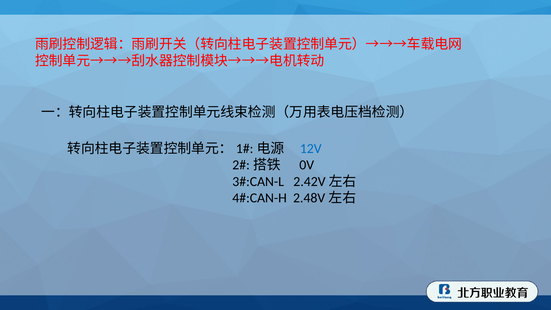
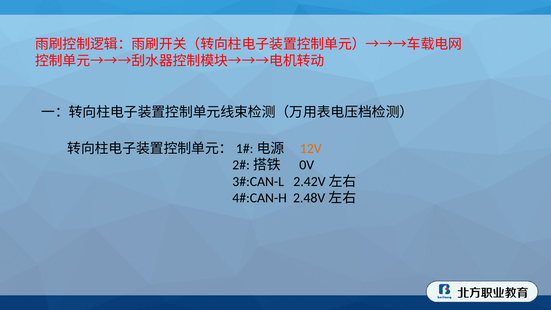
12V colour: blue -> orange (311, 148)
